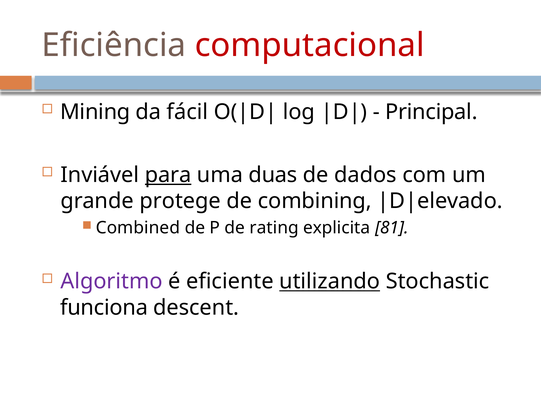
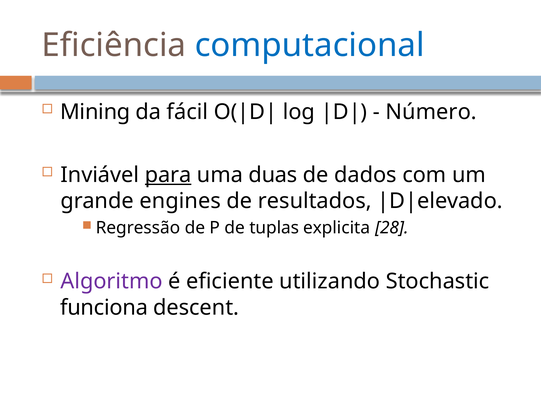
computacional colour: red -> blue (310, 45)
Principal: Principal -> Número (431, 112)
protege: protege -> engines (180, 201)
combining: combining -> resultados (315, 201)
Combined: Combined -> Regressão (138, 228)
rating: rating -> tuplas (274, 228)
81: 81 -> 28 (392, 228)
utilizando underline: present -> none (330, 281)
